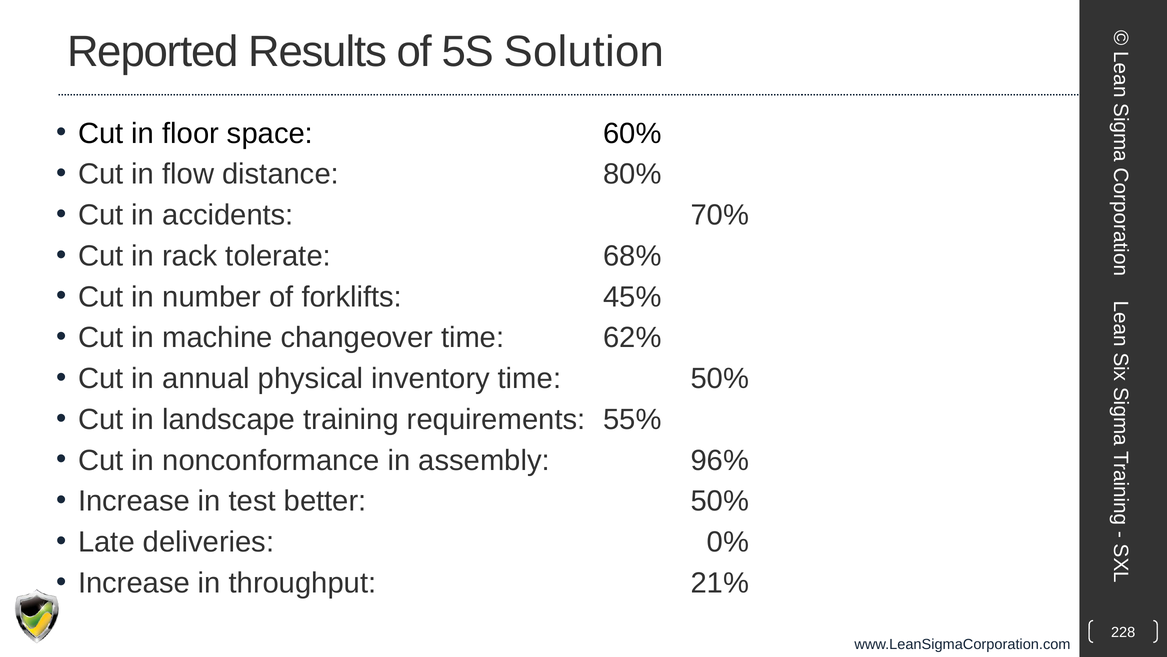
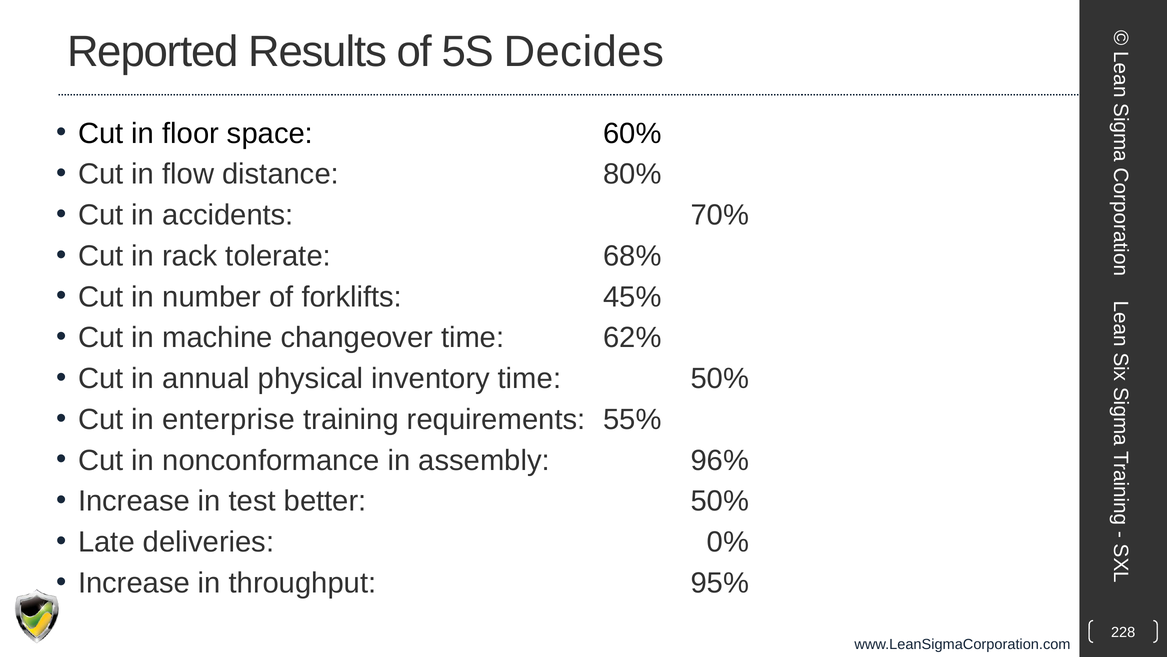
Solution: Solution -> Decides (584, 52)
landscape: landscape -> enterprise (229, 419)
21%: 21% -> 95% (720, 583)
